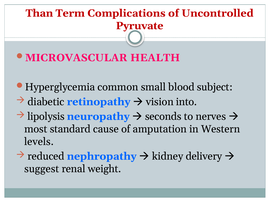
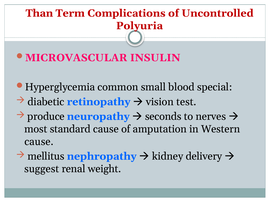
Pyruvate: Pyruvate -> Polyuria (140, 26)
HEALTH: HEALTH -> INSULIN (155, 58)
subject: subject -> special (215, 87)
into: into -> test (186, 102)
lipolysis: lipolysis -> produce (46, 117)
levels: levels -> cause (39, 142)
reduced: reduced -> mellitus (46, 157)
